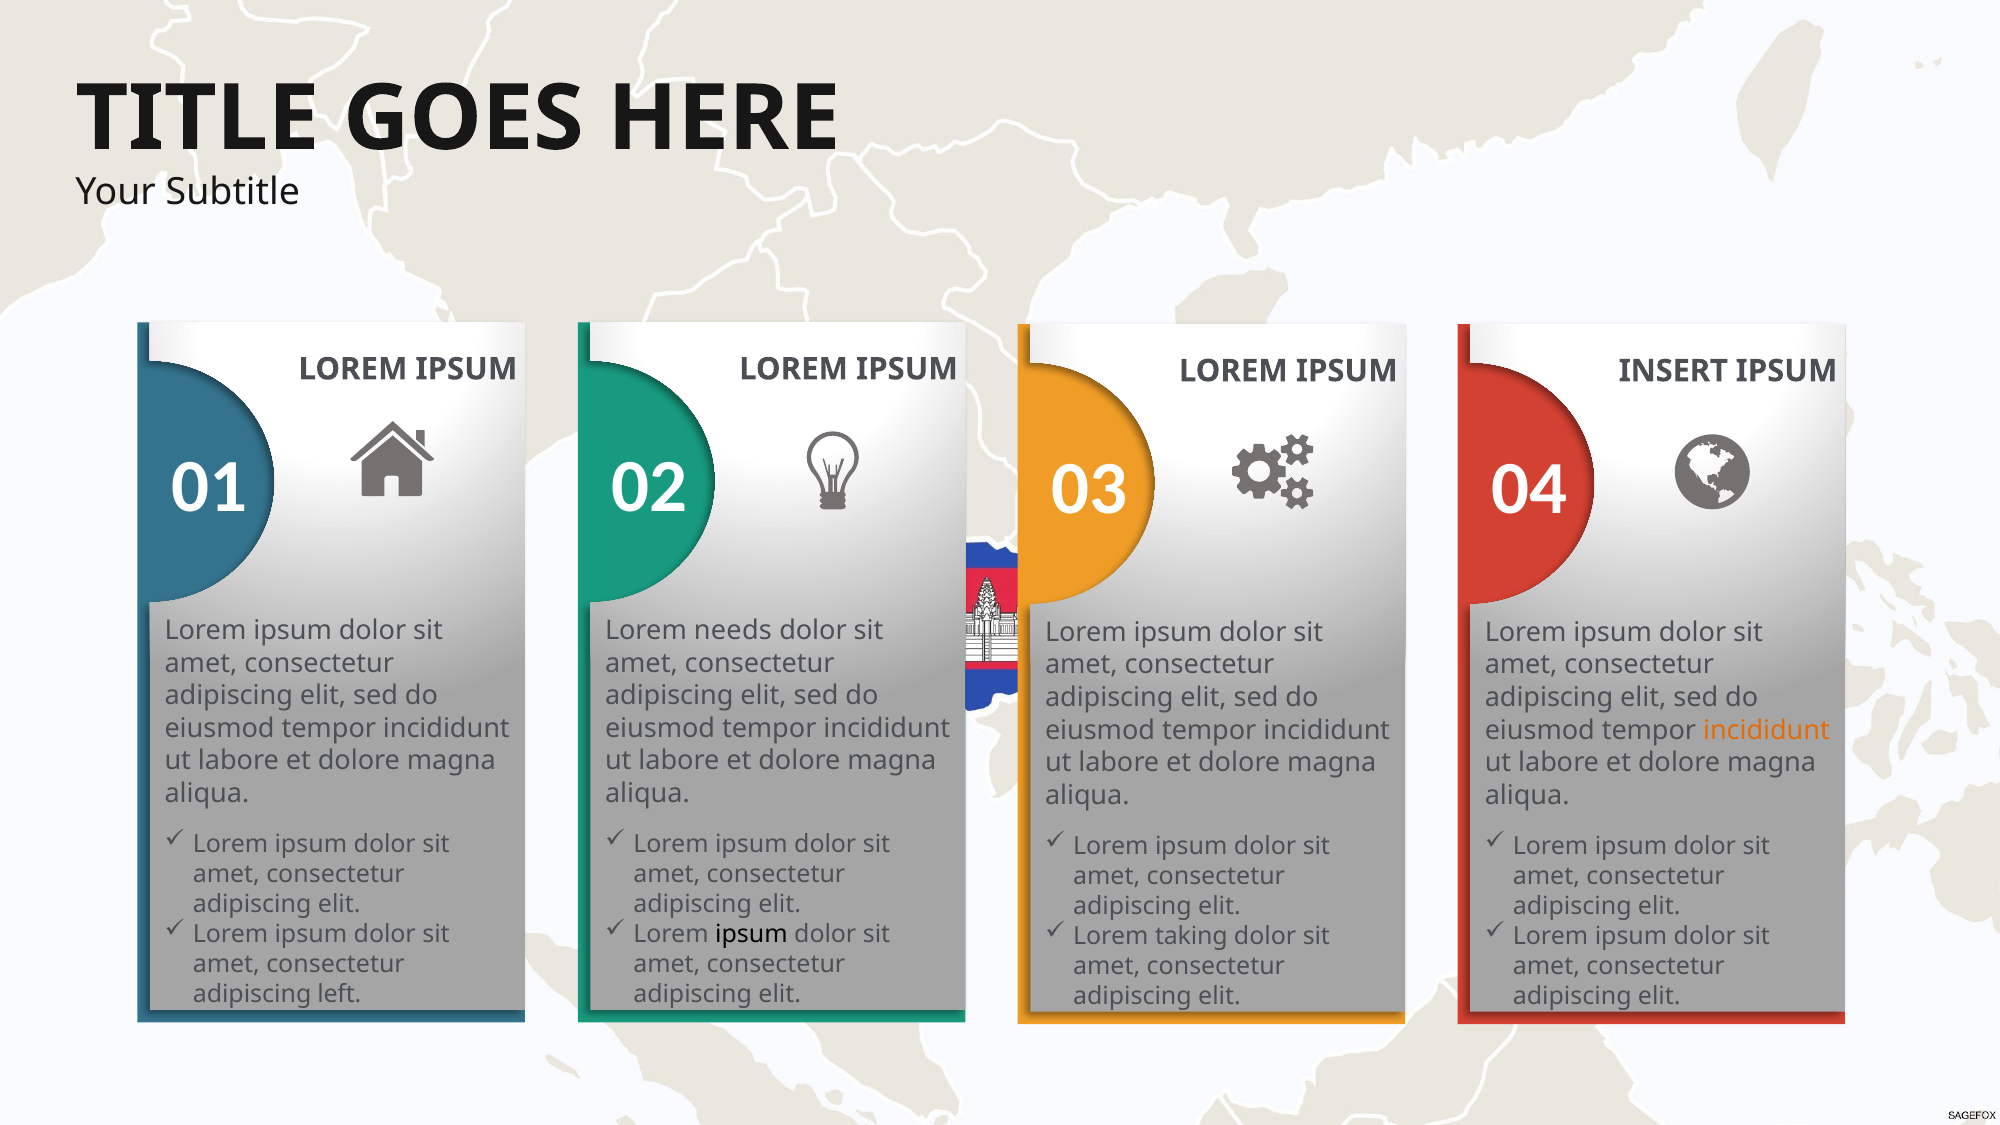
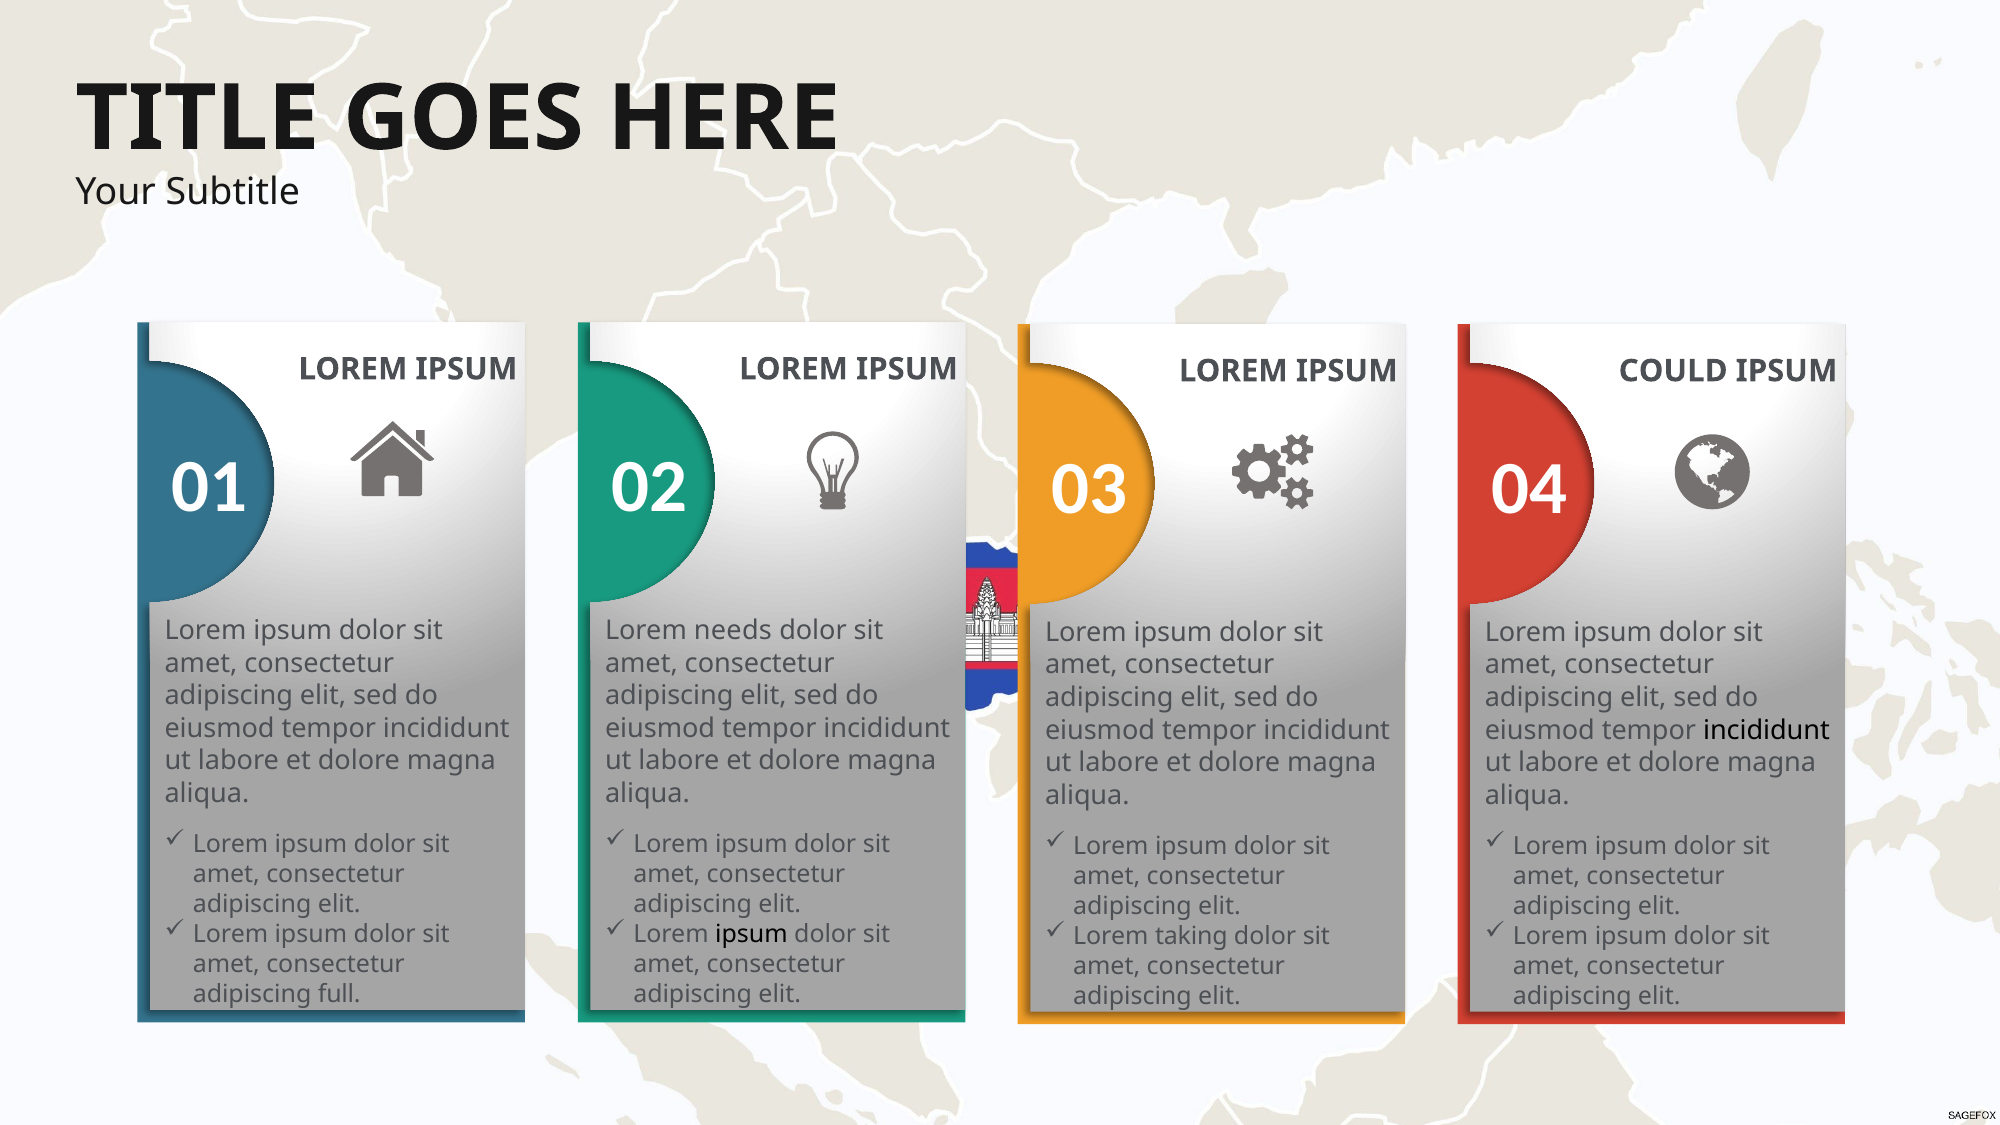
INSERT: INSERT -> COULD (1673, 371)
incididunt colour: orange -> black (1766, 730)
left: left -> full (339, 994)
